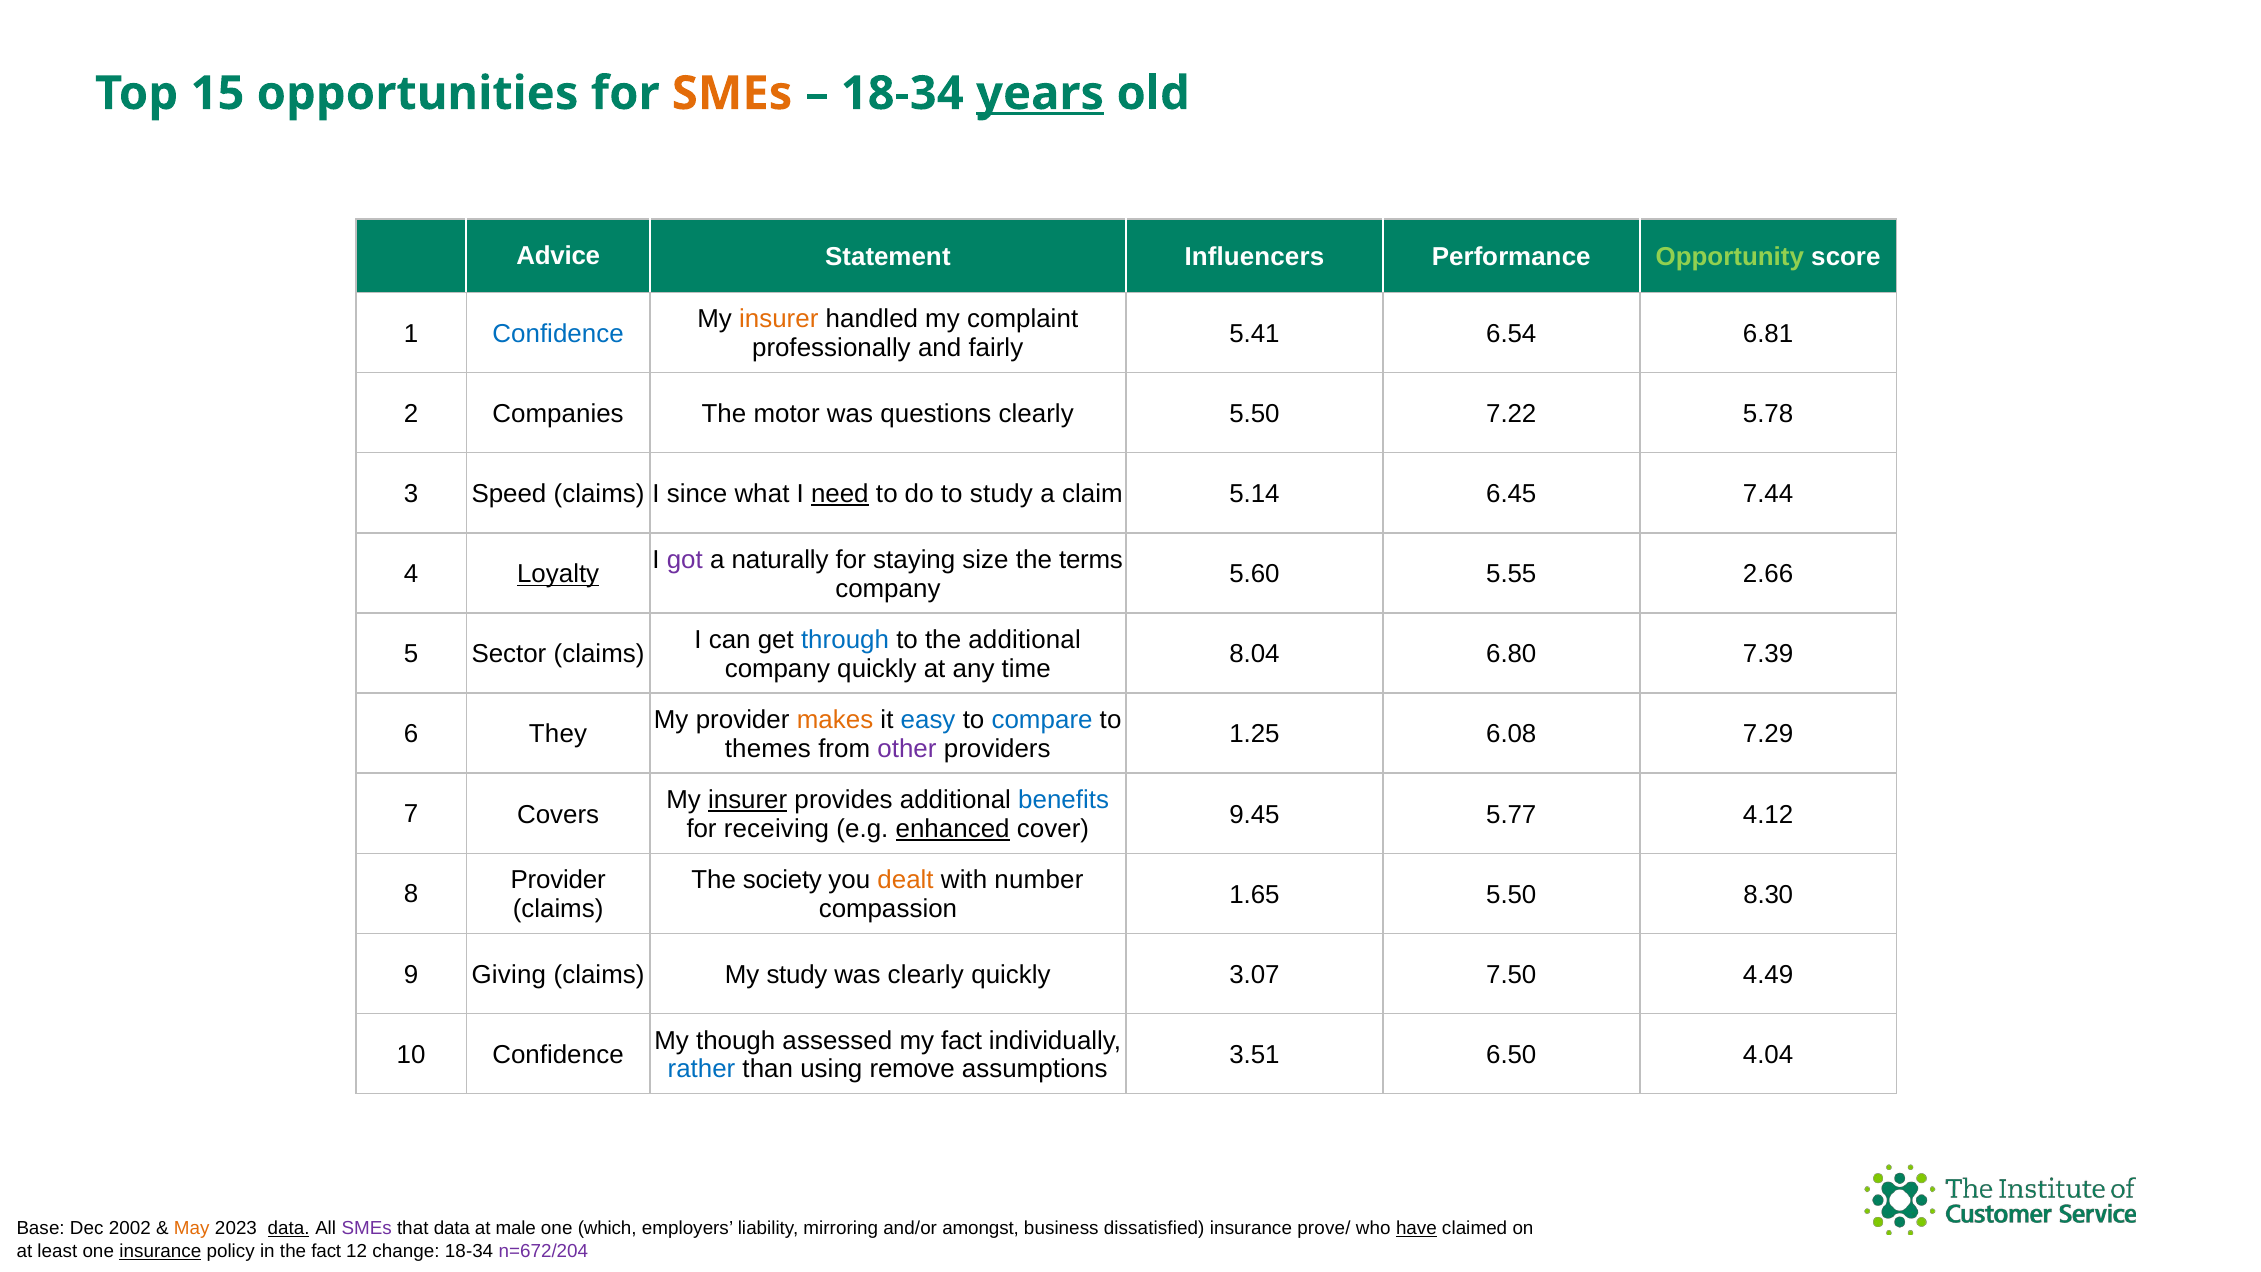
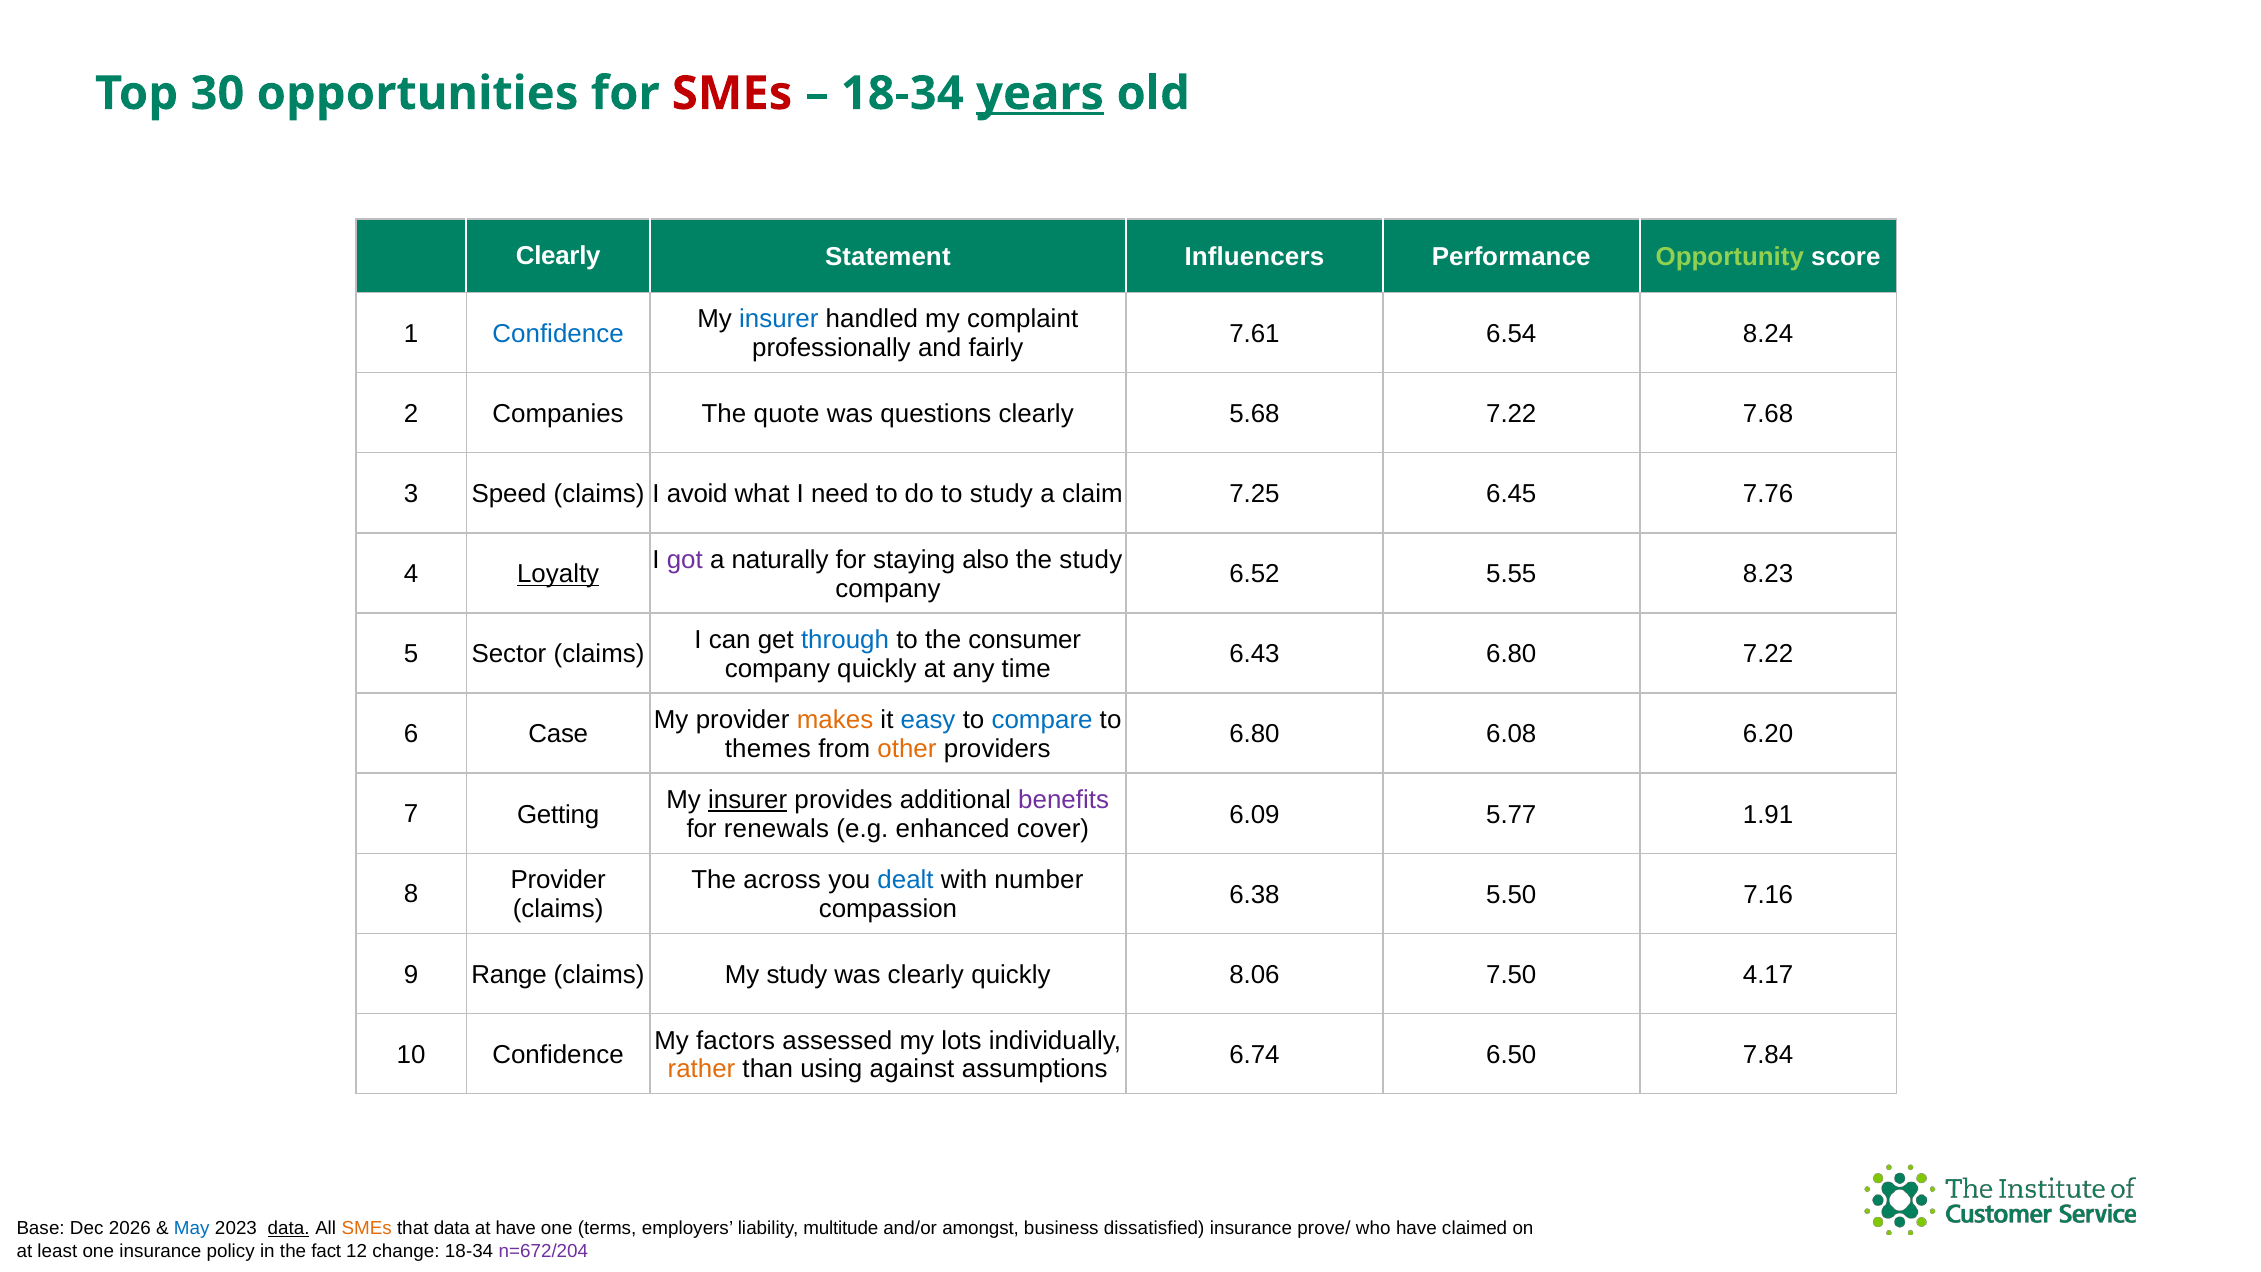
15: 15 -> 30 (217, 94)
SMEs colour: orange -> red (732, 94)
Advice: Advice -> Clearly (558, 256)
insurer colour: orange -> blue (779, 319)
5.41: 5.41 -> 7.61 (1254, 334)
6.81: 6.81 -> 8.24 (1768, 334)
motor: motor -> quote (787, 414)
clearly 5.50: 5.50 -> 5.68 (1254, 414)
5.78: 5.78 -> 7.68 (1768, 414)
since: since -> avoid (697, 494)
need underline: present -> none (840, 494)
5.14: 5.14 -> 7.25 (1254, 494)
7.44: 7.44 -> 7.76 (1768, 494)
size: size -> also (986, 560)
the terms: terms -> study (1091, 560)
5.60: 5.60 -> 6.52 (1254, 574)
2.66: 2.66 -> 8.23 (1768, 574)
the additional: additional -> consumer (1025, 640)
8.04: 8.04 -> 6.43 (1254, 654)
6.80 7.39: 7.39 -> 7.22 (1768, 654)
They: They -> Case (558, 734)
1.25: 1.25 -> 6.80 (1254, 734)
7.29: 7.29 -> 6.20 (1768, 734)
other colour: purple -> orange (907, 749)
benefits colour: blue -> purple (1064, 800)
Covers: Covers -> Getting (558, 814)
9.45: 9.45 -> 6.09 (1254, 814)
4.12: 4.12 -> 1.91 (1768, 814)
receiving: receiving -> renewals (776, 829)
enhanced underline: present -> none (953, 829)
society: society -> across (782, 880)
dealt colour: orange -> blue (906, 880)
1.65: 1.65 -> 6.38 (1254, 895)
8.30: 8.30 -> 7.16 (1768, 895)
Giving: Giving -> Range (509, 975)
3.07: 3.07 -> 8.06 (1254, 975)
4.49: 4.49 -> 4.17 (1768, 975)
though: though -> factors (736, 1040)
my fact: fact -> lots (961, 1040)
3.51: 3.51 -> 6.74 (1254, 1055)
4.04: 4.04 -> 7.84 (1768, 1055)
rather colour: blue -> orange (701, 1069)
remove: remove -> against (912, 1069)
2002: 2002 -> 2026 (130, 1228)
May colour: orange -> blue (192, 1228)
SMEs colour: purple -> orange (367, 1228)
at male: male -> have (516, 1228)
which: which -> terms (607, 1228)
mirroring: mirroring -> multitude (841, 1228)
have underline: present -> none (1416, 1228)
insurance underline: present -> none (160, 1251)
